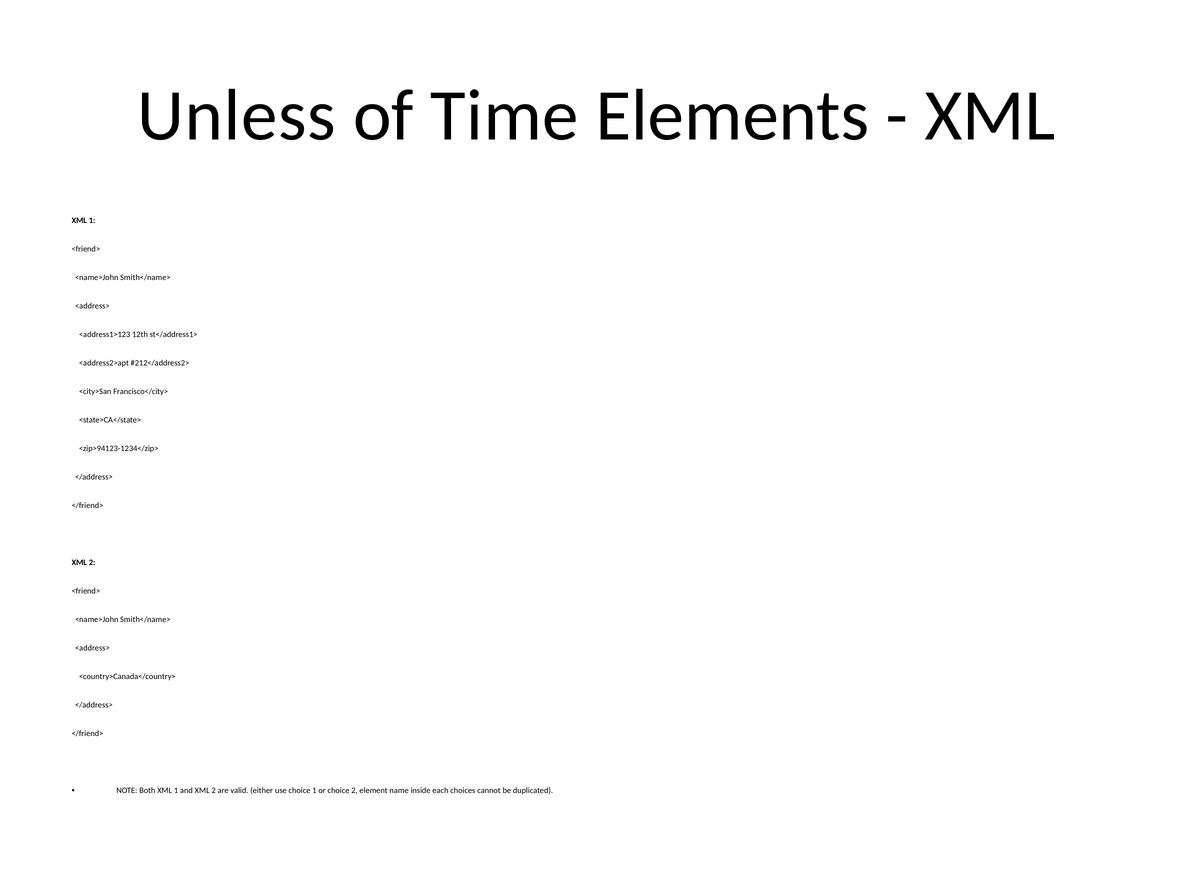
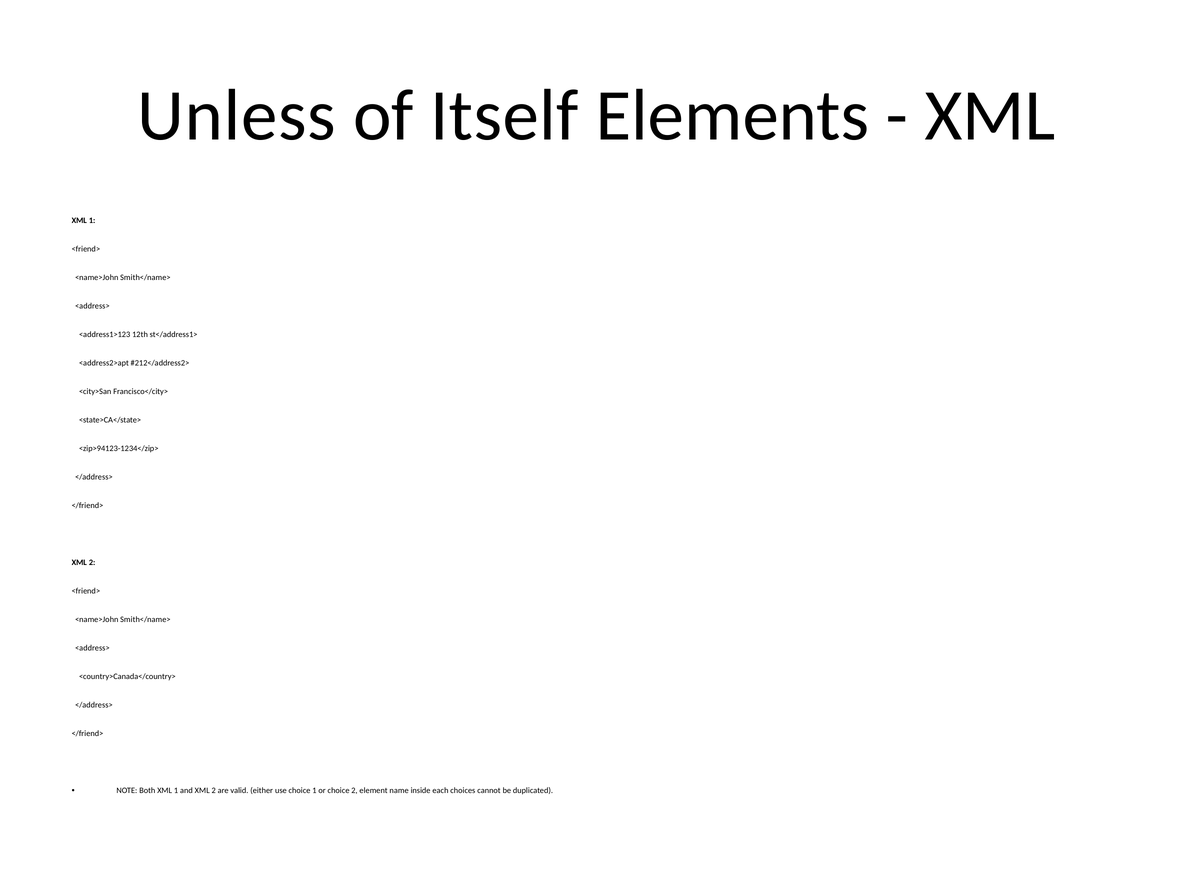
Time: Time -> Itself (504, 116)
